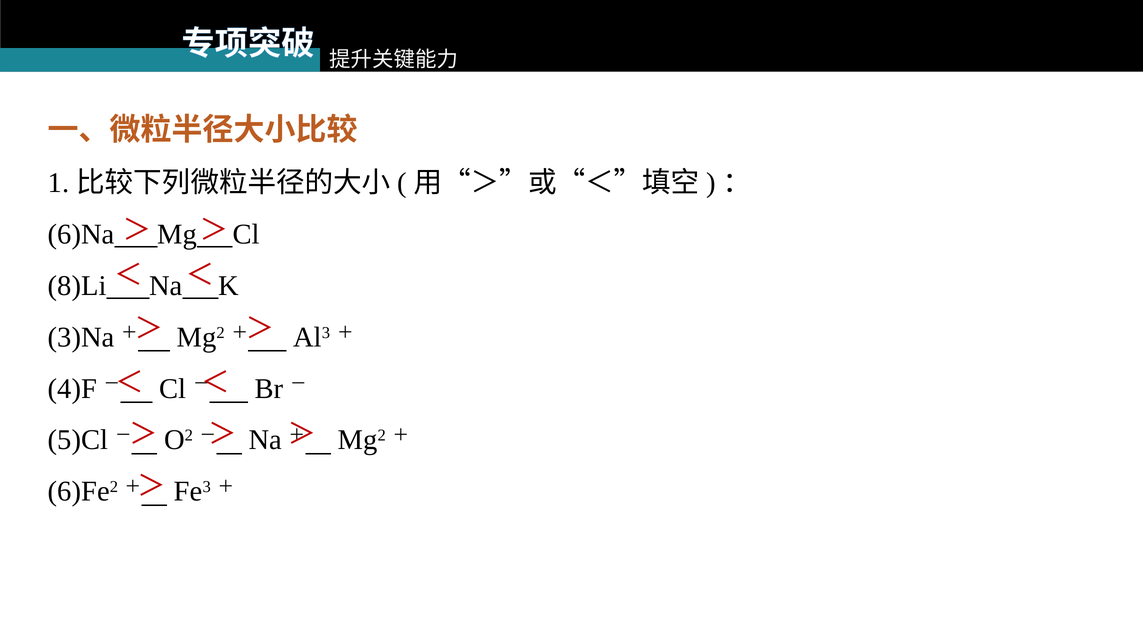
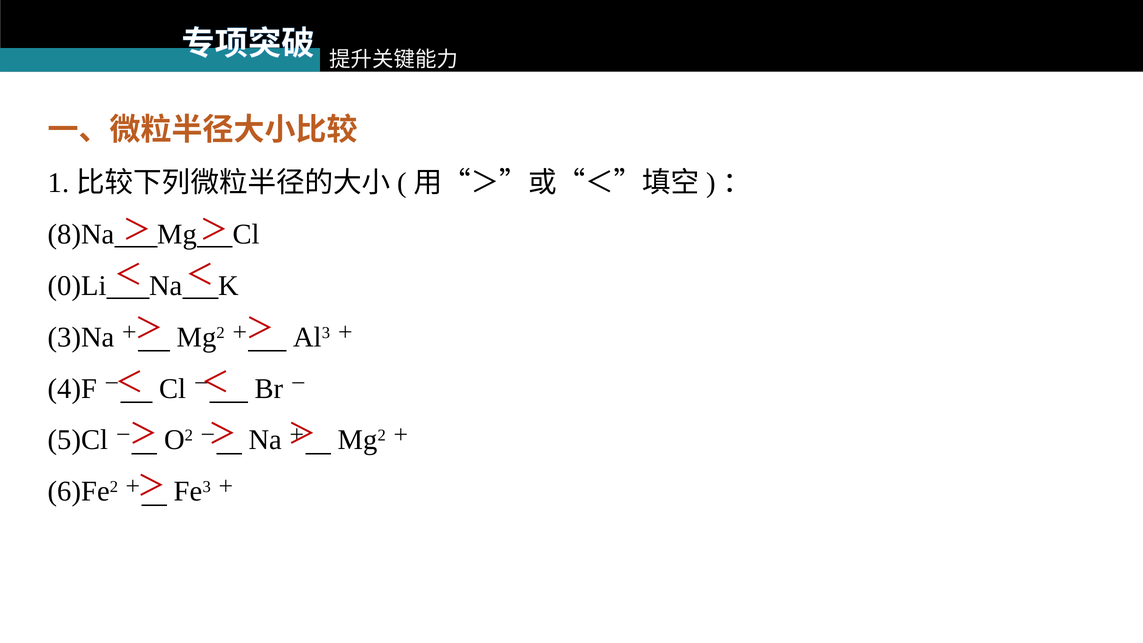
6)Na: 6)Na -> 8)Na (81, 234)
8)Li: 8)Li -> 0)Li (77, 286)
